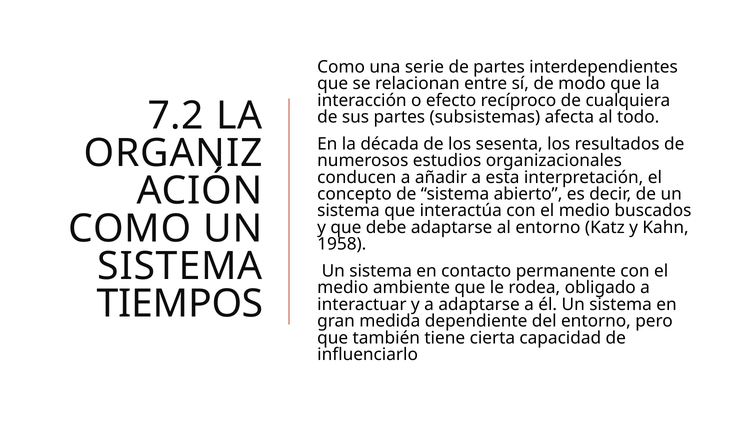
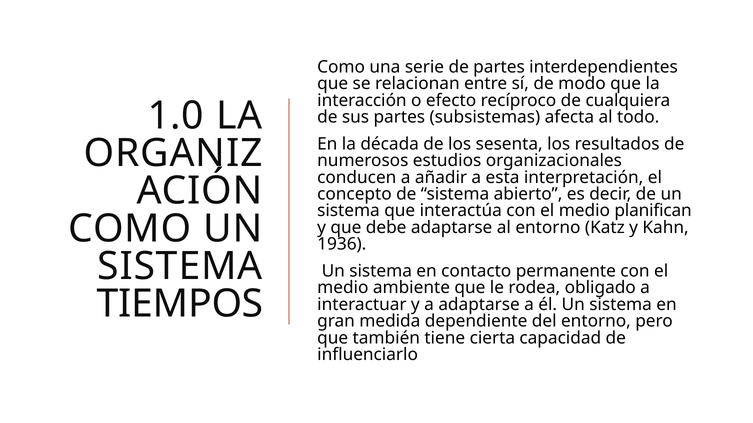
7.2: 7.2 -> 1.0 (176, 116)
buscados: buscados -> planifican (653, 211)
1958: 1958 -> 1936 (342, 245)
